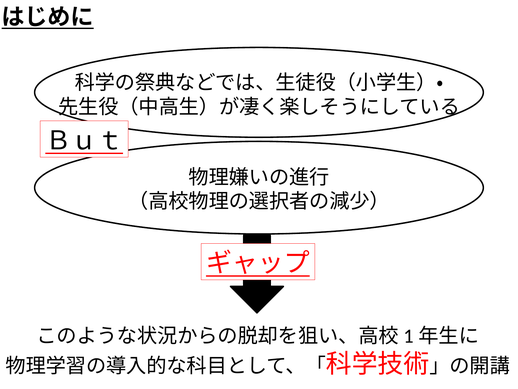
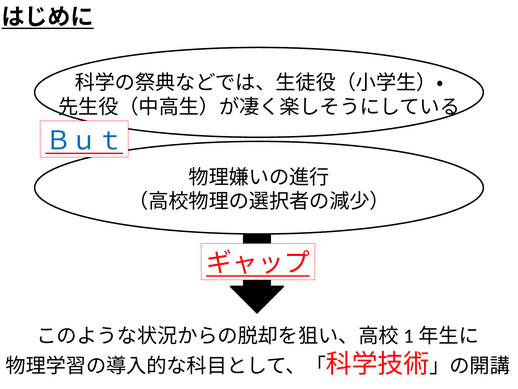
Ｂｕｔ colour: black -> blue (84, 141)
